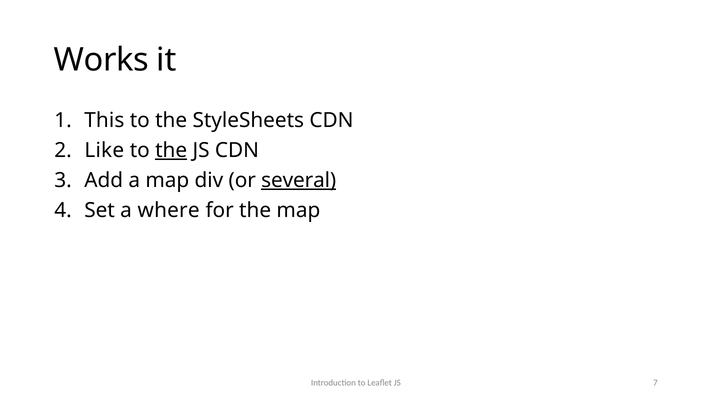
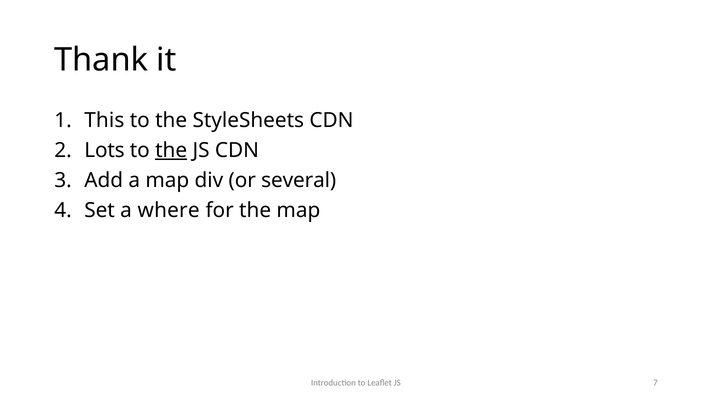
Works: Works -> Thank (101, 60)
Like: Like -> Lots (104, 150)
several underline: present -> none (299, 180)
